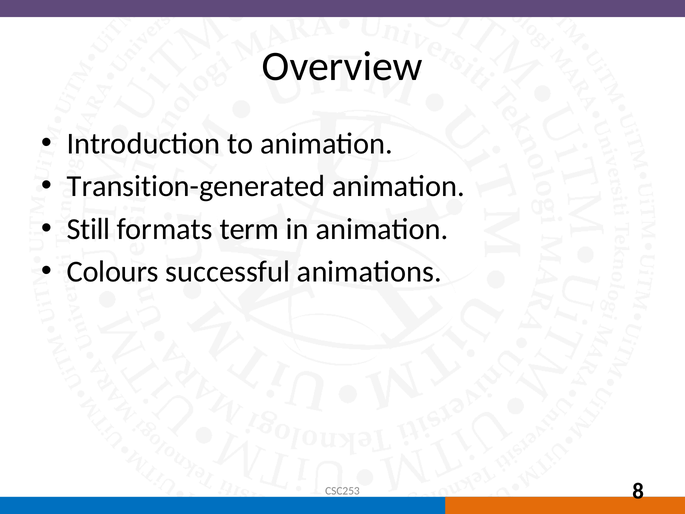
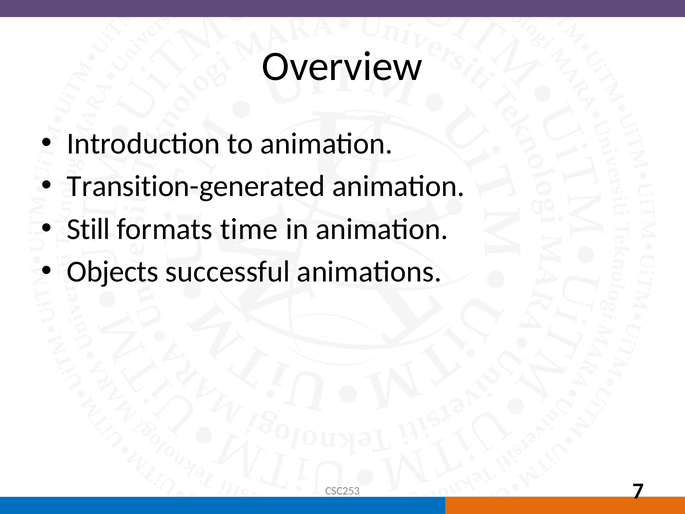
term: term -> time (249, 229)
Colours: Colours -> Objects (113, 272)
8: 8 -> 7 (638, 491)
